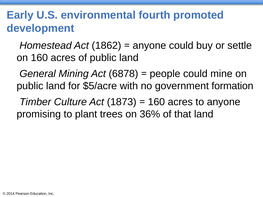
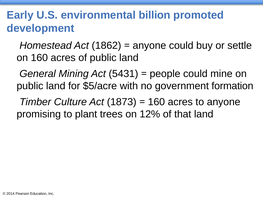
fourth: fourth -> billion (155, 15)
6878: 6878 -> 5431 (123, 74)
36%: 36% -> 12% (150, 114)
